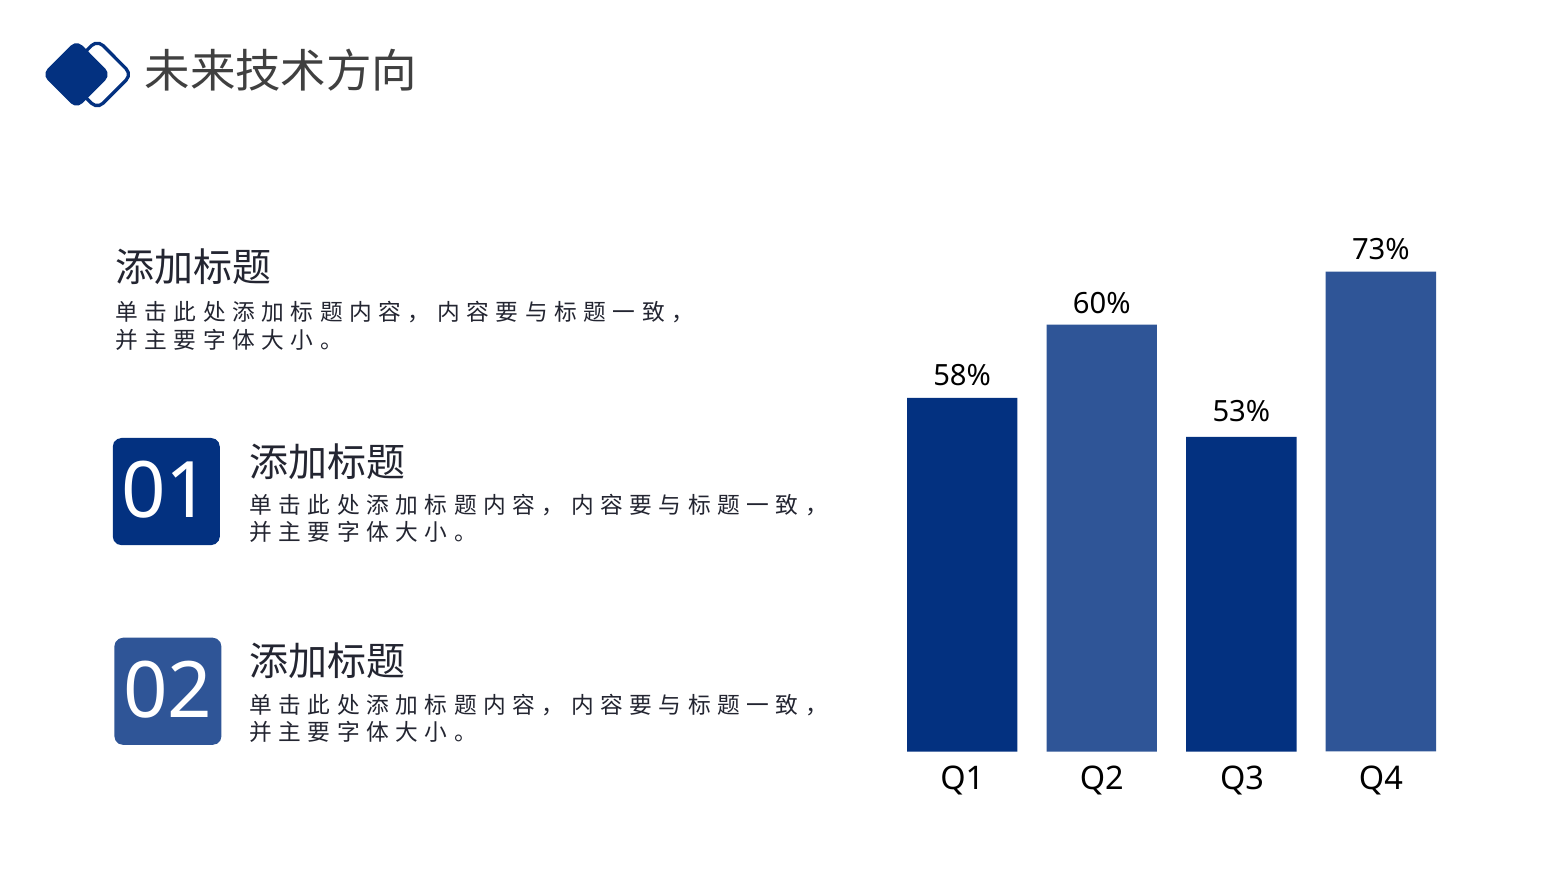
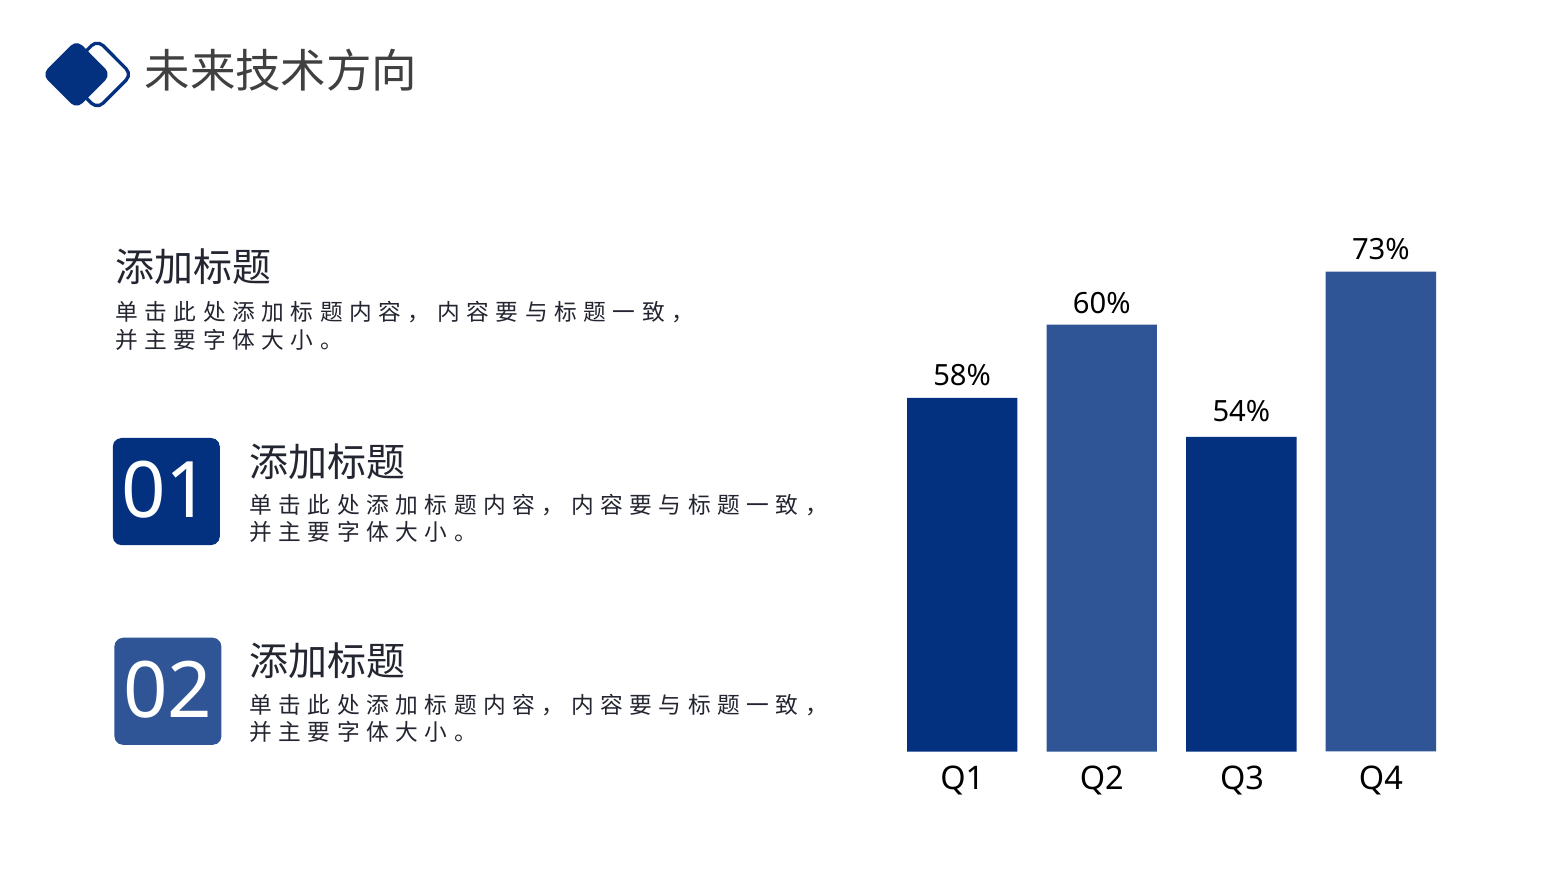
53%: 53% -> 54% (1241, 411)
